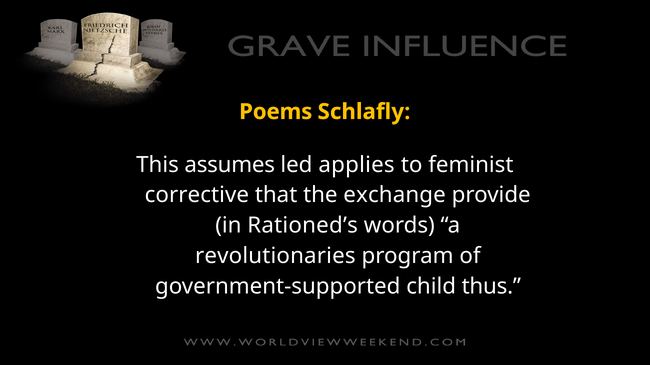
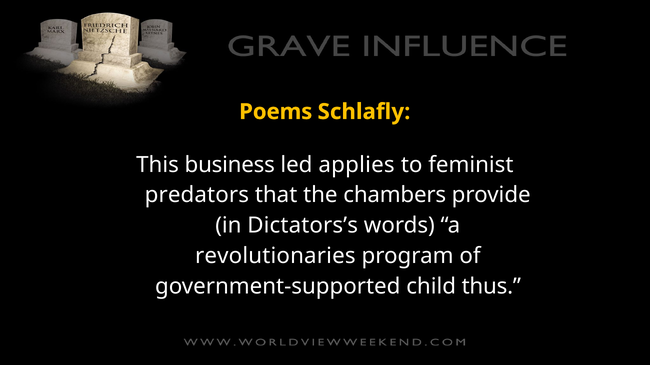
assumes: assumes -> business (230, 165)
corrective: corrective -> predators (197, 195)
exchange: exchange -> chambers (395, 195)
Rationed’s: Rationed’s -> Dictators’s (303, 226)
